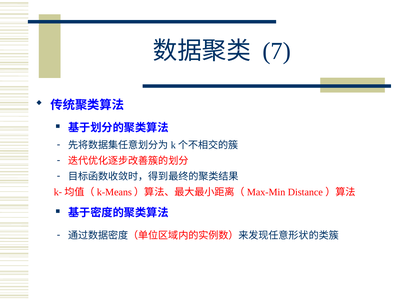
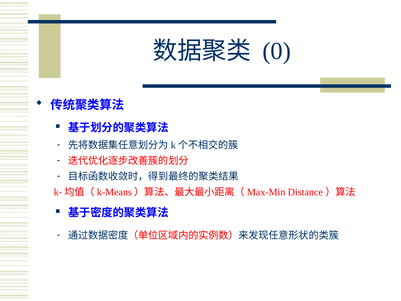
7: 7 -> 0 (277, 51)
